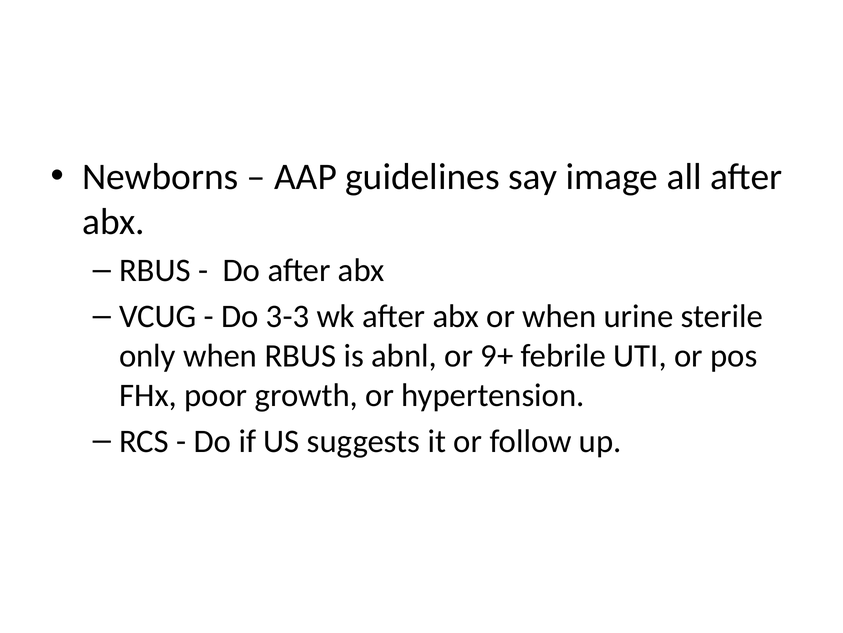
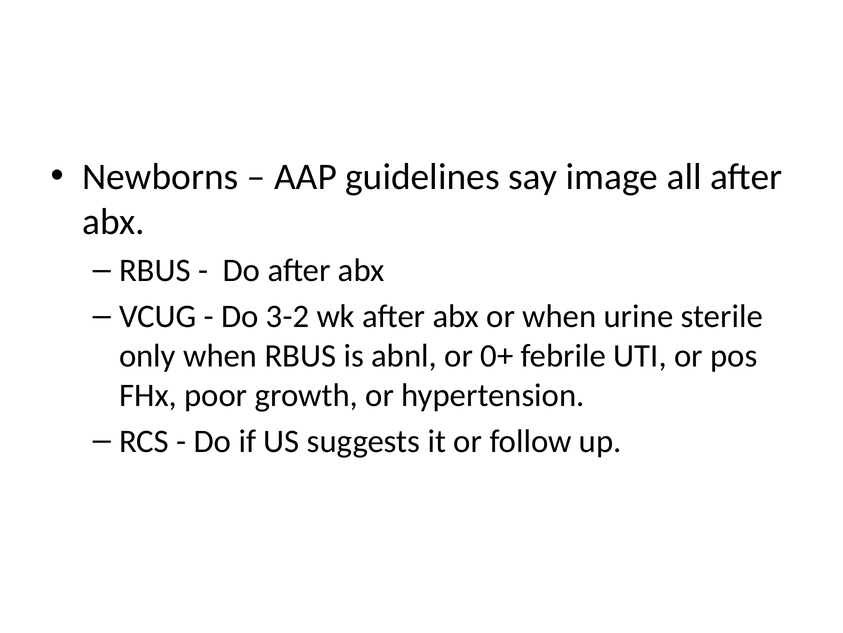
3-3: 3-3 -> 3-2 (288, 316)
9+: 9+ -> 0+ (497, 356)
